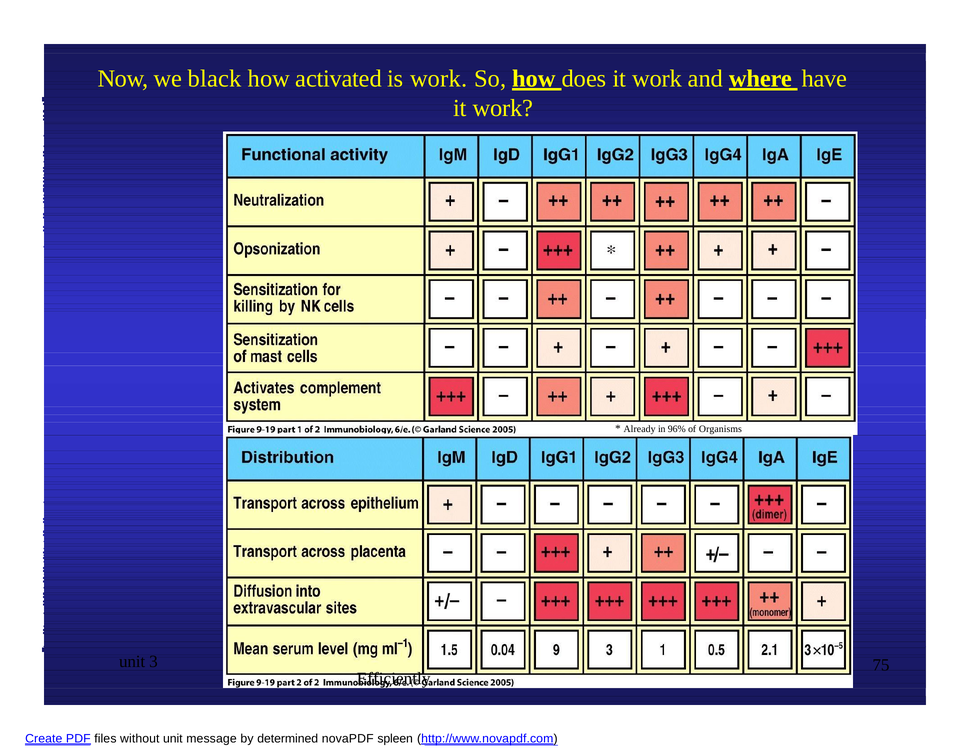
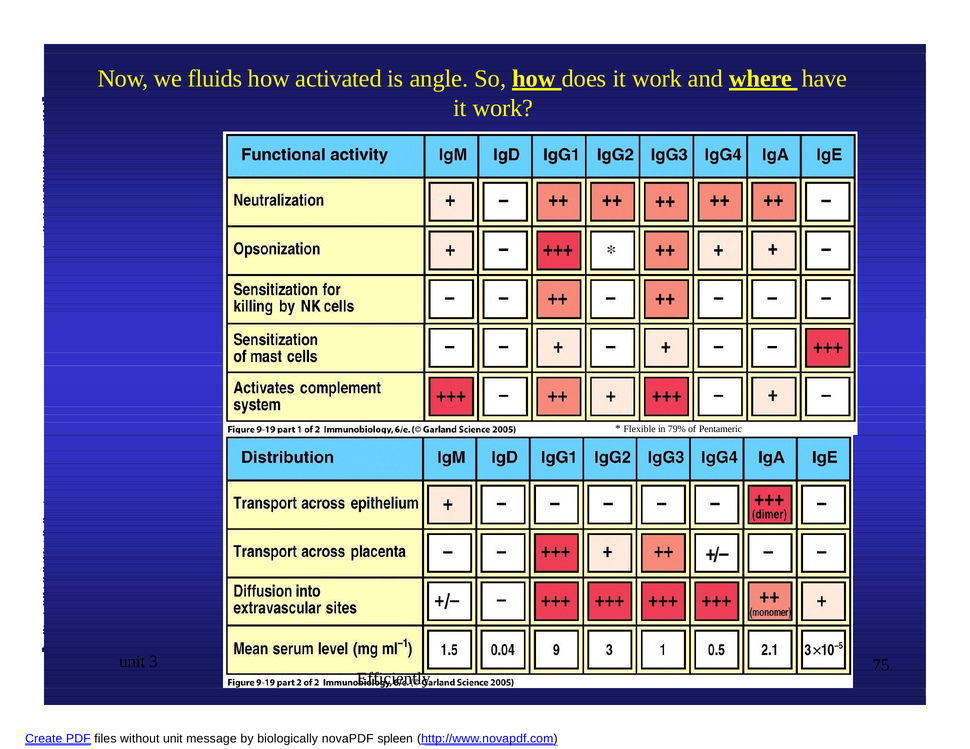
black: black -> fluids (215, 79)
is work: work -> angle (439, 79)
Already: Already -> Flexible (640, 429)
96%: 96% -> 79% (677, 429)
Organisms: Organisms -> Pentameric (721, 429)
determined: determined -> biologically (288, 739)
